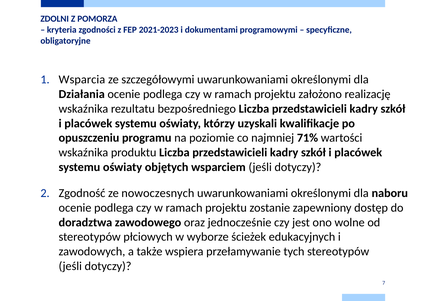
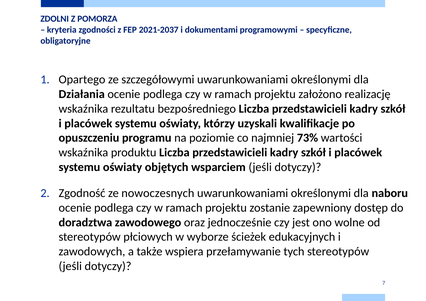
2021-2023: 2021-2023 -> 2021-2037 (159, 30)
Wsparcia: Wsparcia -> Opartego (82, 80)
71%: 71% -> 73% (307, 138)
